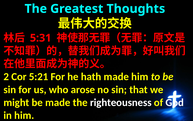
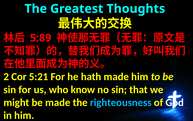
5:31: 5:31 -> 5:89 (41, 38)
arose: arose -> know (83, 89)
righteousness colour: white -> light blue (121, 102)
